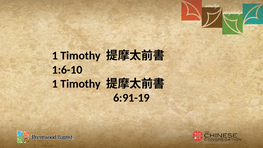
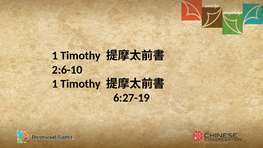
1:6-10: 1:6-10 -> 2:6-10 (67, 70)
6:91-19: 6:91-19 -> 6:27-19 (131, 98)
